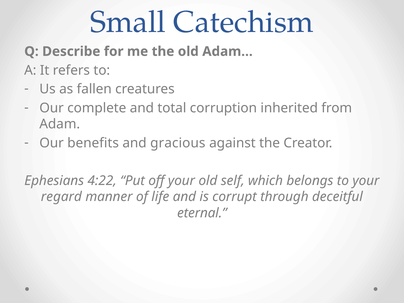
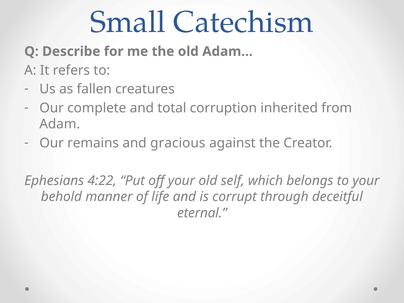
benefits: benefits -> remains (93, 143)
regard: regard -> behold (61, 197)
